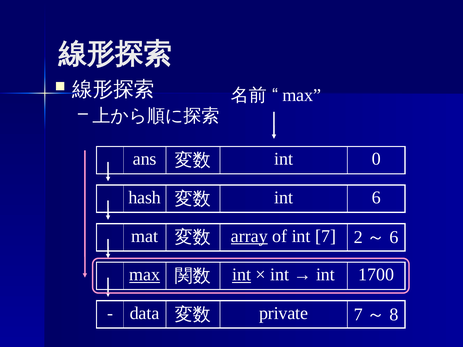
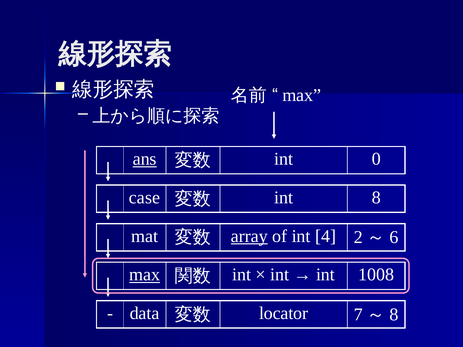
ans underline: none -> present (145, 159)
hash: hash -> case (145, 198)
int 6: 6 -> 8 (376, 198)
int 7: 7 -> 4 (326, 236)
int underline: present -> none (242, 275)
1700: 1700 -> 1008 (376, 275)
private: private -> locator (284, 313)
